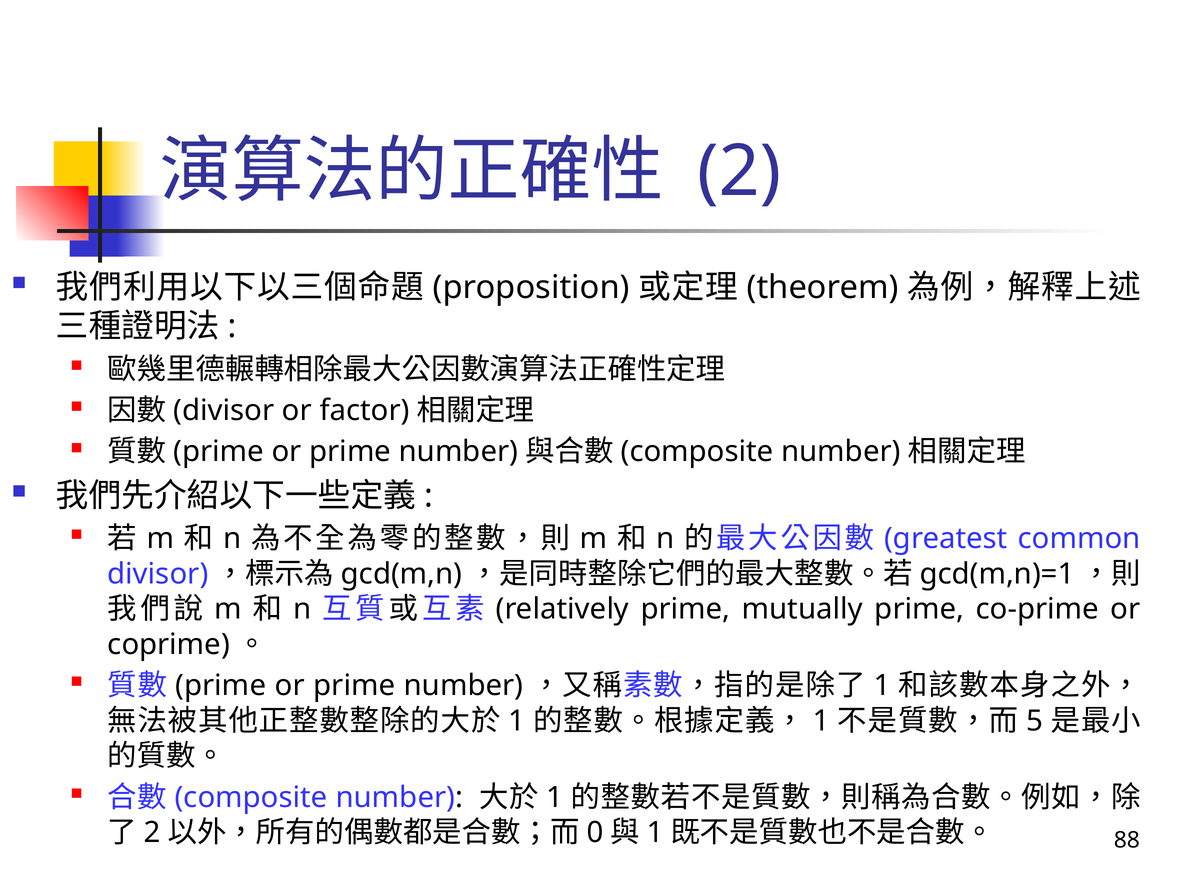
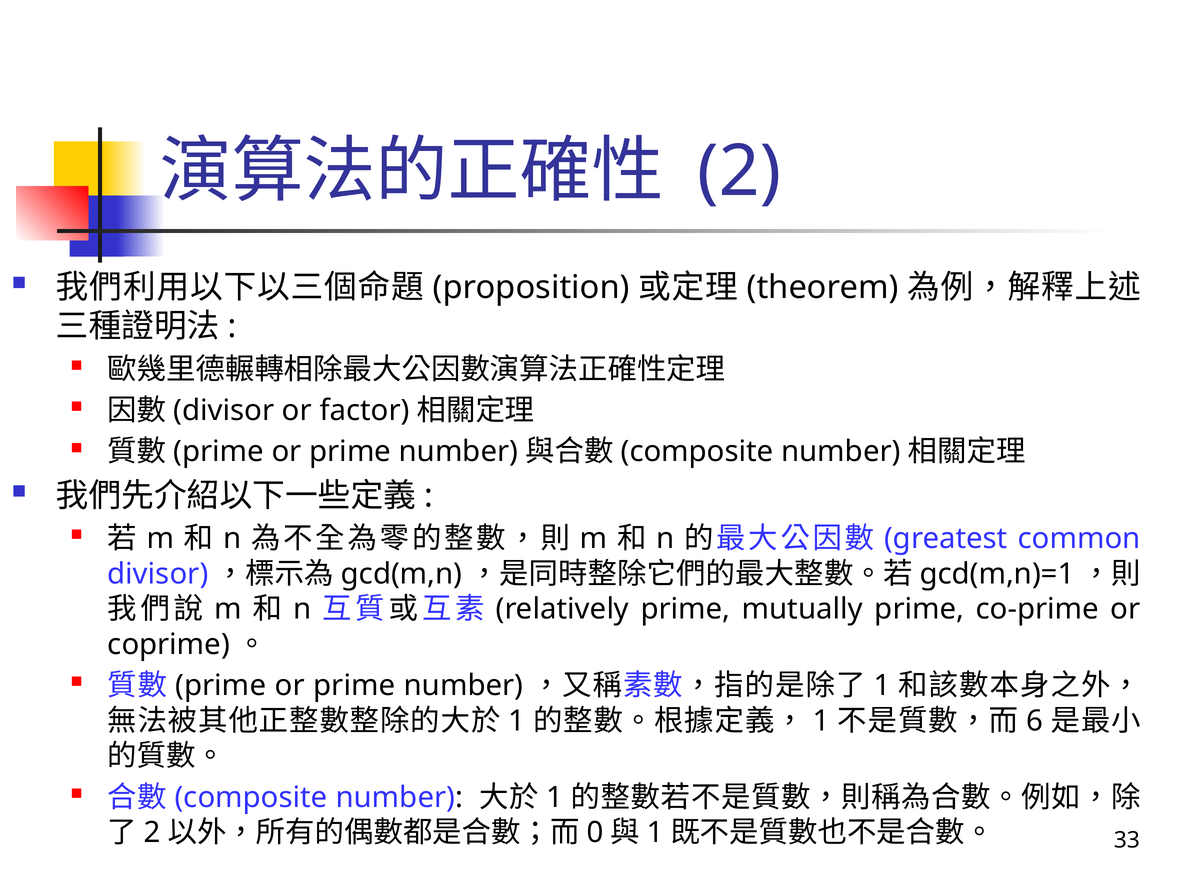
5: 5 -> 6 (1035, 722)
88: 88 -> 33 (1127, 841)
